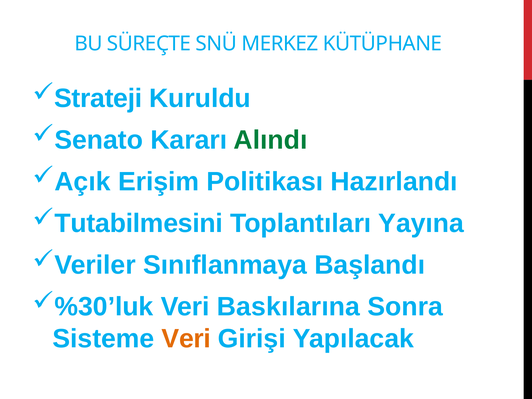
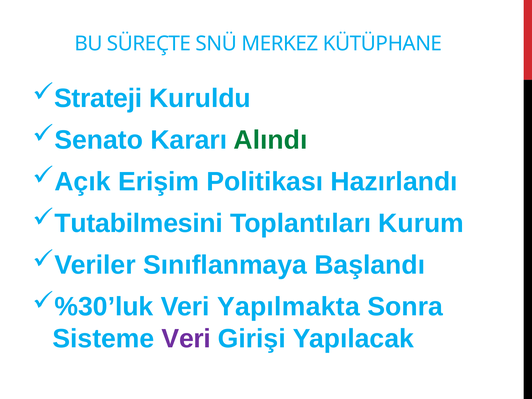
Yayına: Yayına -> Kurum (421, 224)
Baskılarına: Baskılarına -> Yapılmakta (288, 307)
Veri colour: orange -> purple (186, 339)
